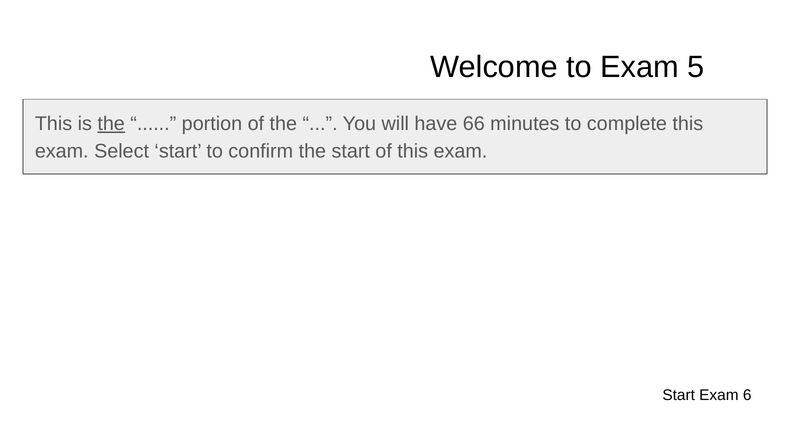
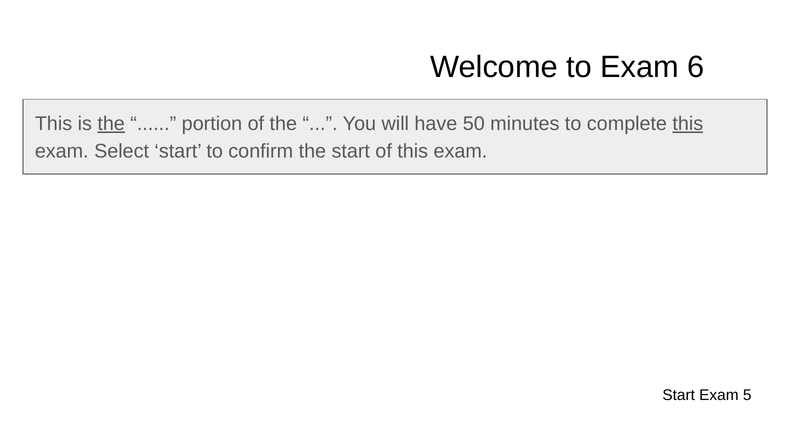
5: 5 -> 6 (696, 67)
66: 66 -> 50 (474, 124)
this underline: none -> present (688, 124)
6: 6 -> 5 (747, 395)
